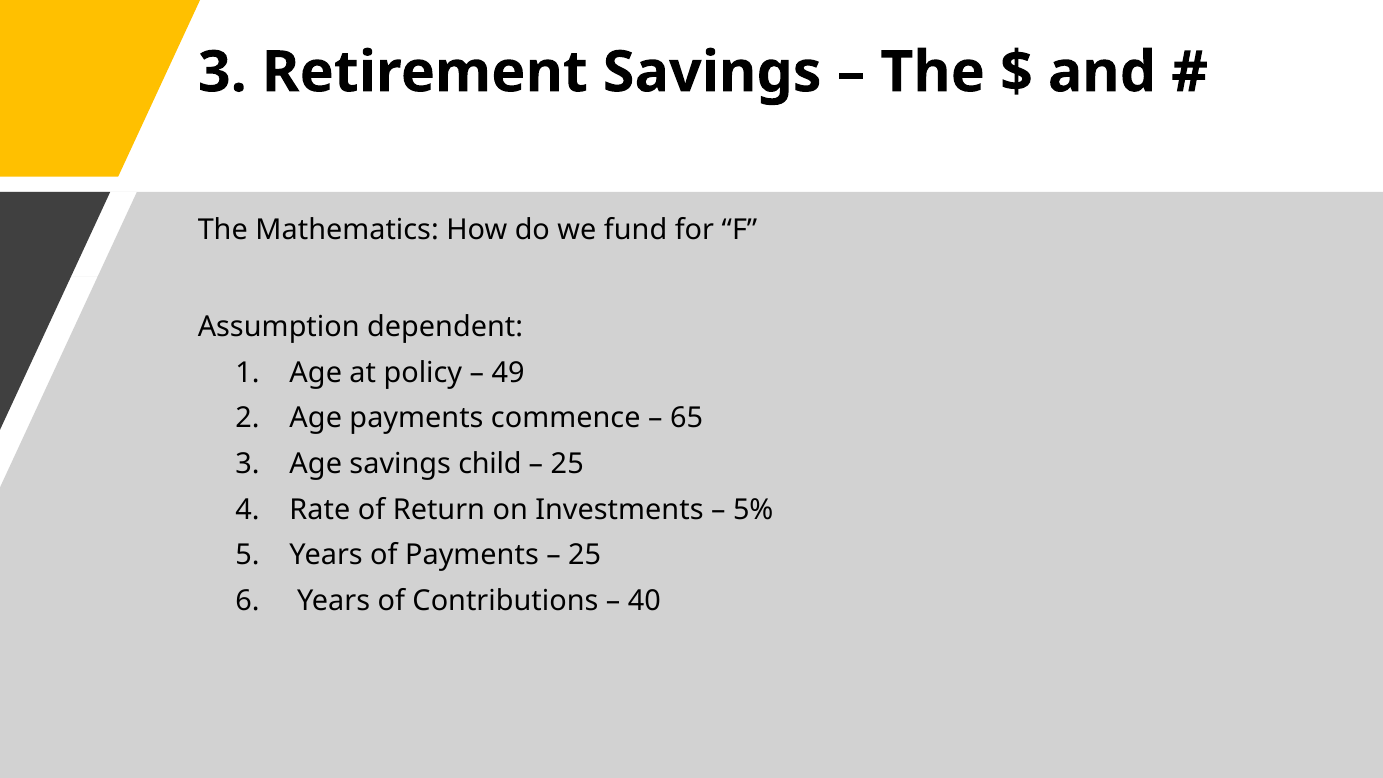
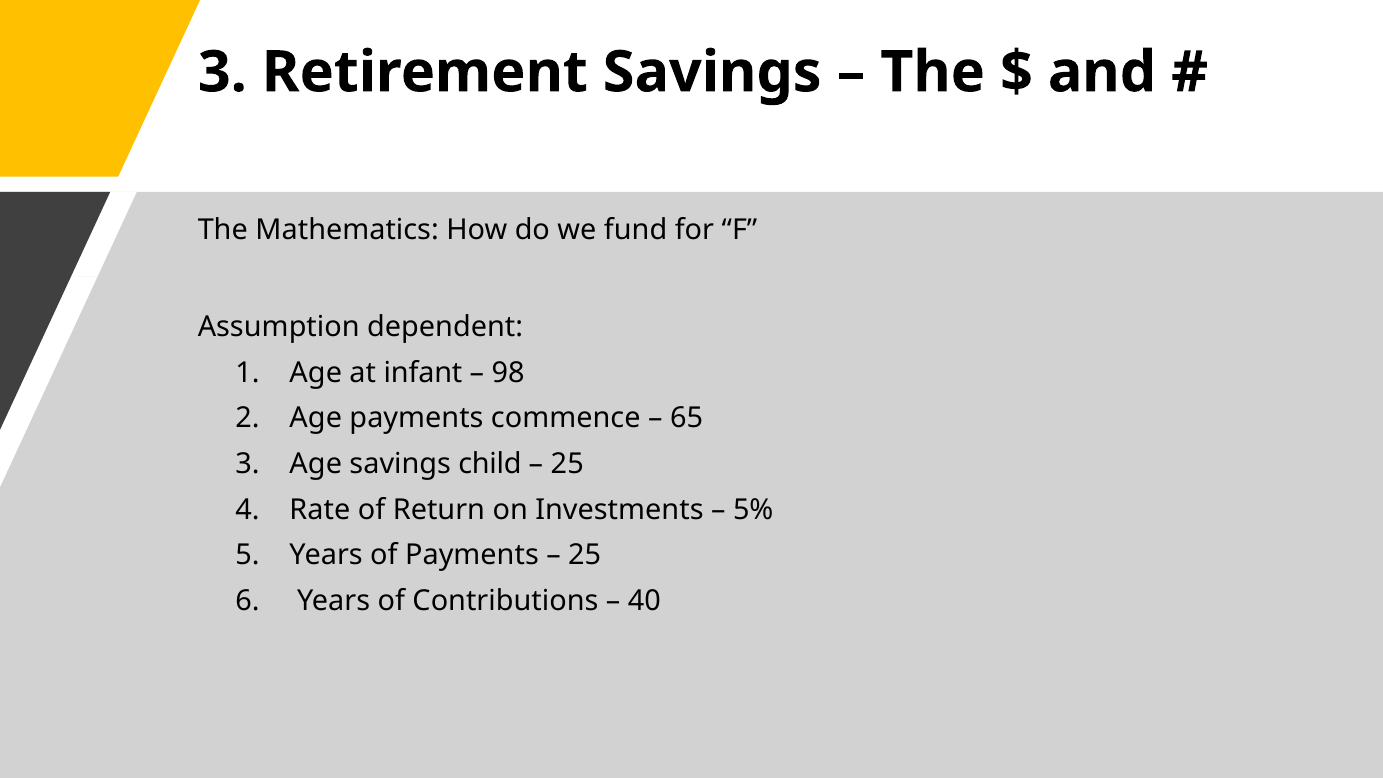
policy: policy -> infant (423, 373)
49: 49 -> 98 (508, 373)
